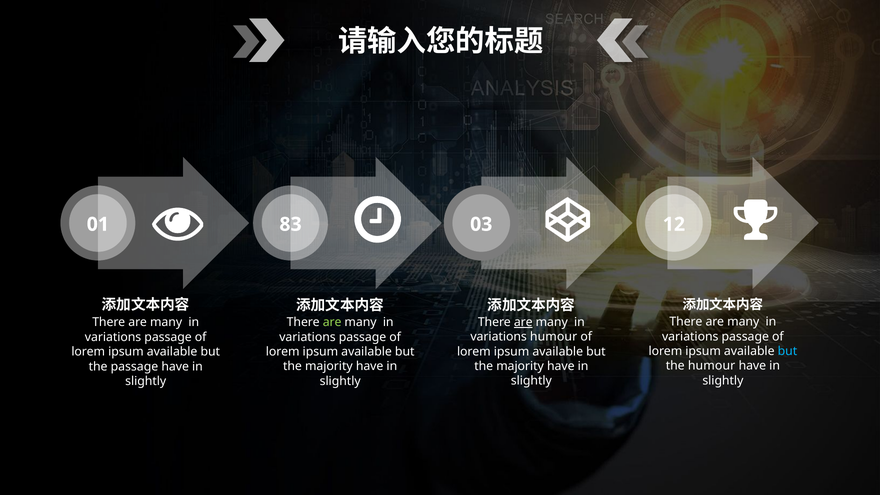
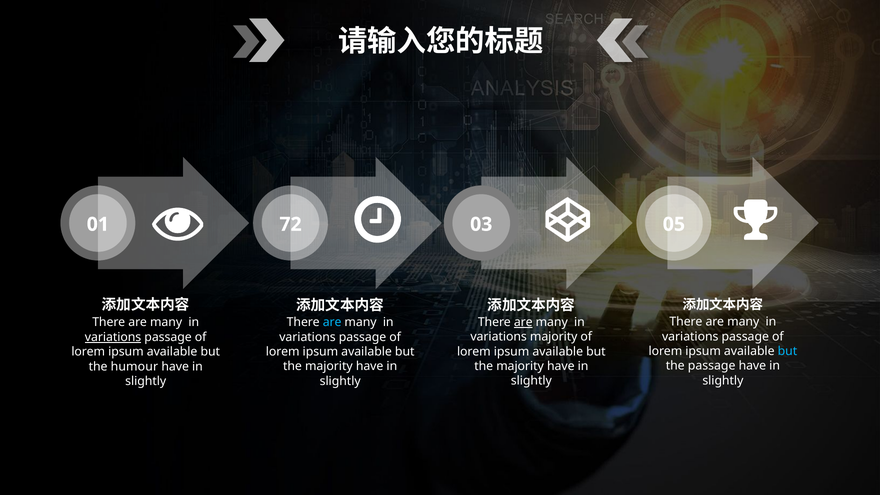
83: 83 -> 72 (291, 224)
12: 12 -> 05 (674, 224)
are colour: light green -> light blue (332, 322)
variations humour: humour -> majority (554, 337)
variations underline: none -> present (113, 337)
the humour: humour -> passage (712, 366)
the passage: passage -> humour (134, 366)
